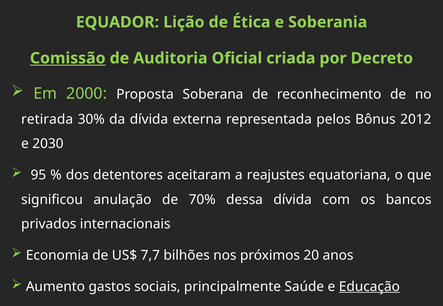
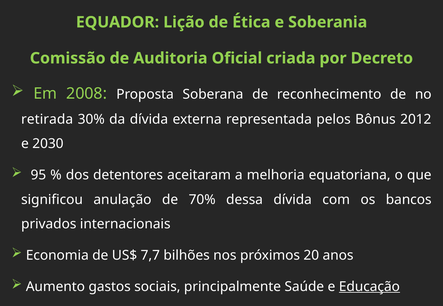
Comissão underline: present -> none (68, 58)
2000: 2000 -> 2008 (87, 94)
reajustes: reajustes -> melhoria (276, 175)
